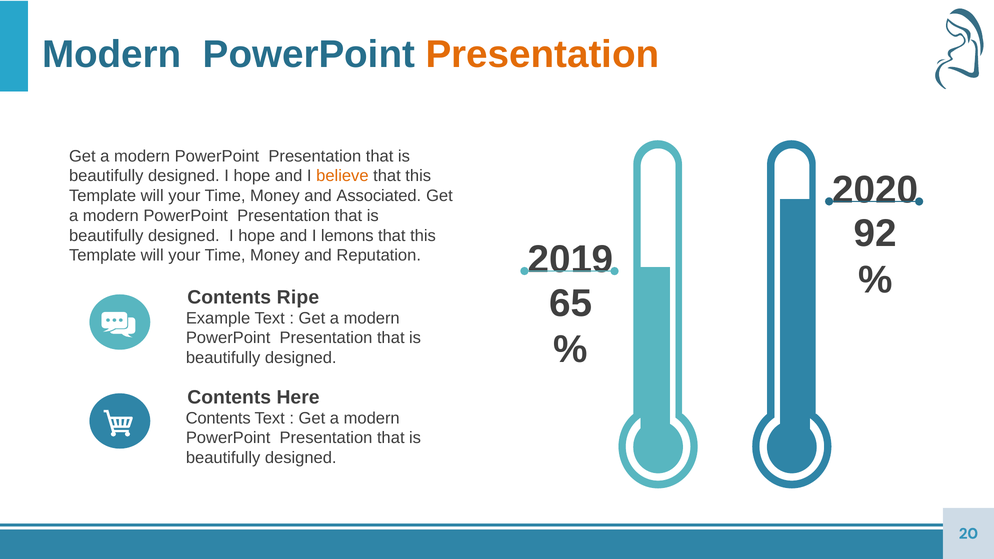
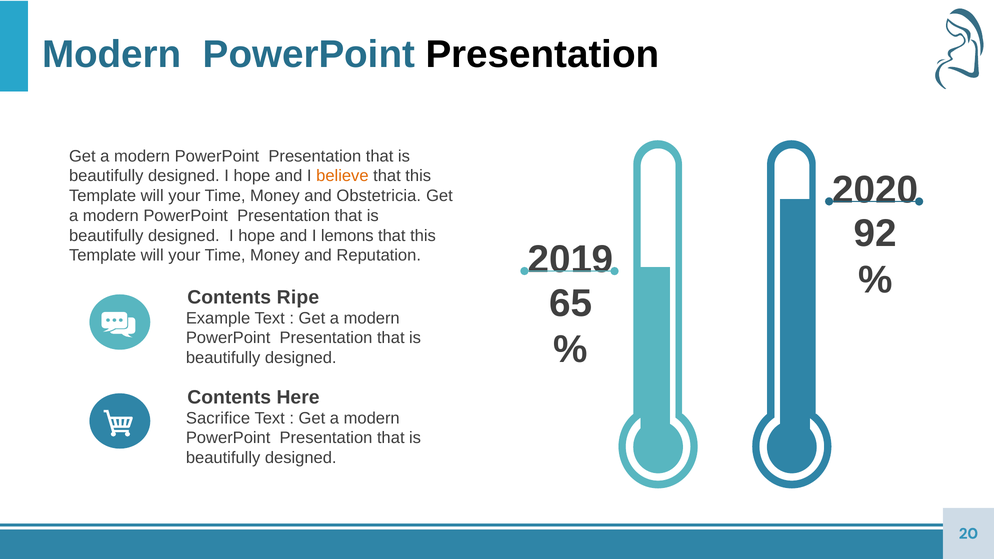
Presentation colour: orange -> black (542, 55)
Associated: Associated -> Obstetricia (379, 196)
Contents: Contents -> Sacrifice (218, 418)
